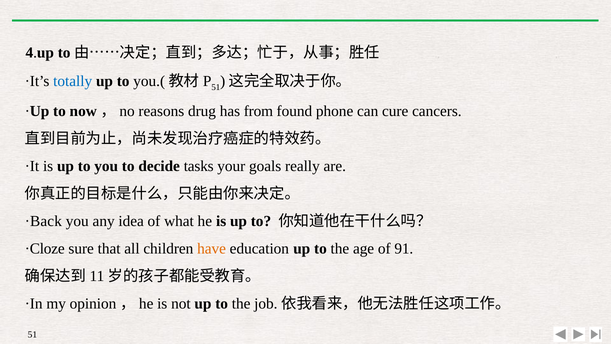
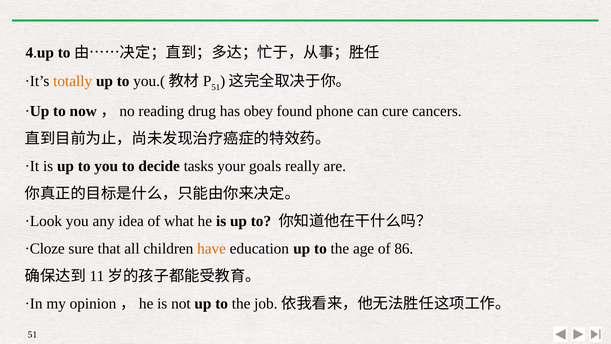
totally colour: blue -> orange (73, 81)
reasons: reasons -> reading (161, 111)
from: from -> obey (258, 111)
·Back: ·Back -> ·Look (43, 221)
91: 91 -> 86 (404, 249)
